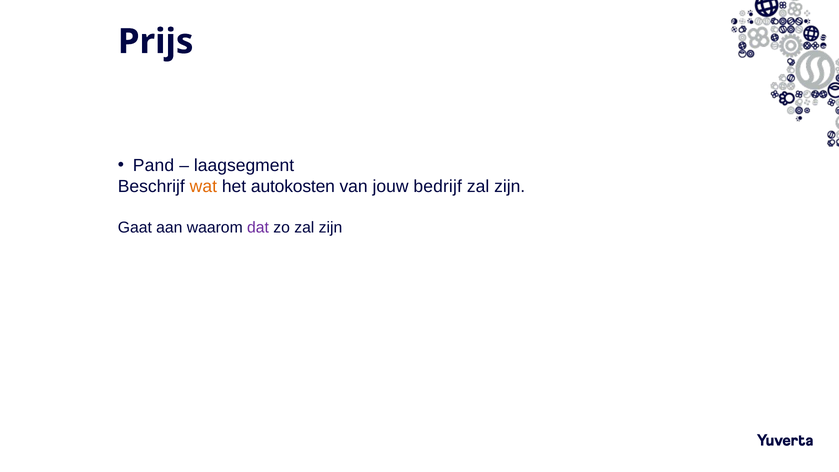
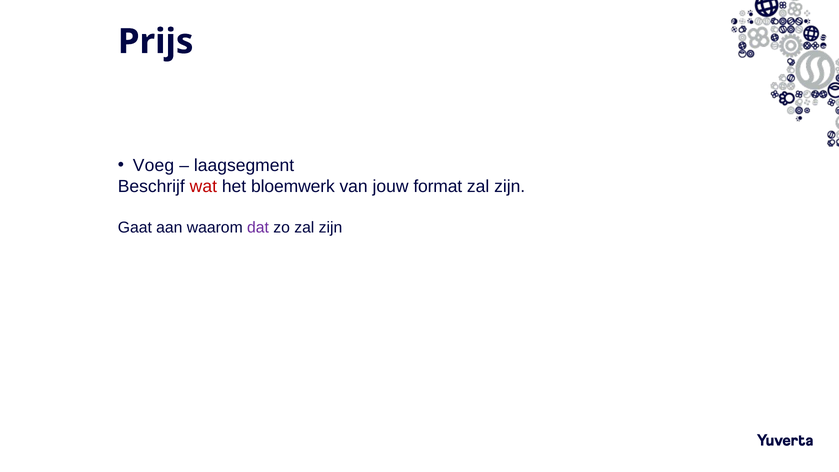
Pand: Pand -> Voeg (154, 166)
wat colour: orange -> red (203, 187)
autokosten: autokosten -> bloemwerk (293, 187)
bedrijf: bedrijf -> format (438, 187)
